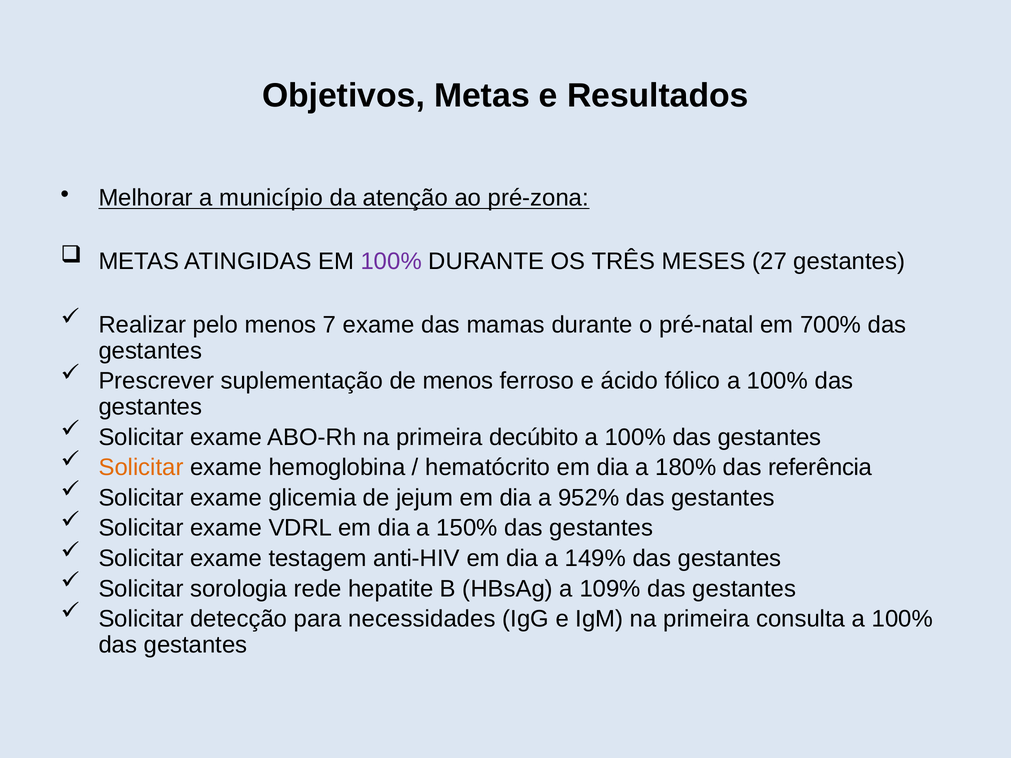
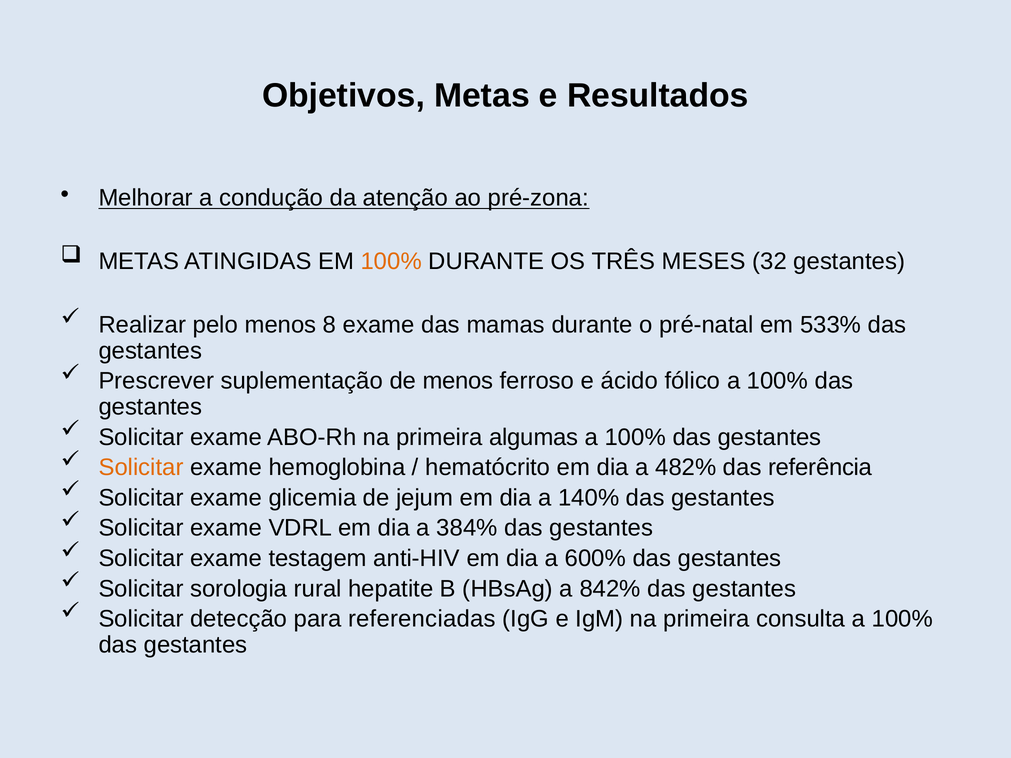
município: município -> condução (271, 198)
100% colour: purple -> orange (391, 262)
27: 27 -> 32 (770, 262)
7: 7 -> 8 (330, 325)
700%: 700% -> 533% (831, 325)
decúbito: decúbito -> algumas (534, 437)
180%: 180% -> 482% (686, 468)
952%: 952% -> 140% (589, 498)
150%: 150% -> 384% (467, 528)
149%: 149% -> 600% (595, 559)
rede: rede -> rural (318, 589)
109%: 109% -> 842% (610, 589)
necessidades: necessidades -> referenciadas (422, 619)
